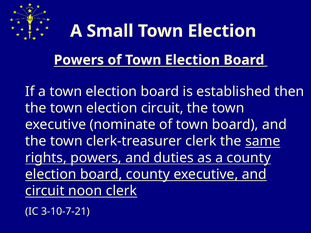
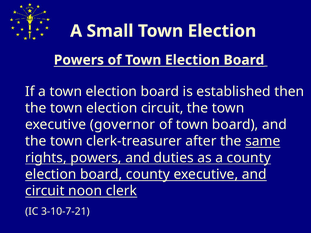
nominate: nominate -> governor (123, 125)
clerk-treasurer clerk: clerk -> after (201, 141)
